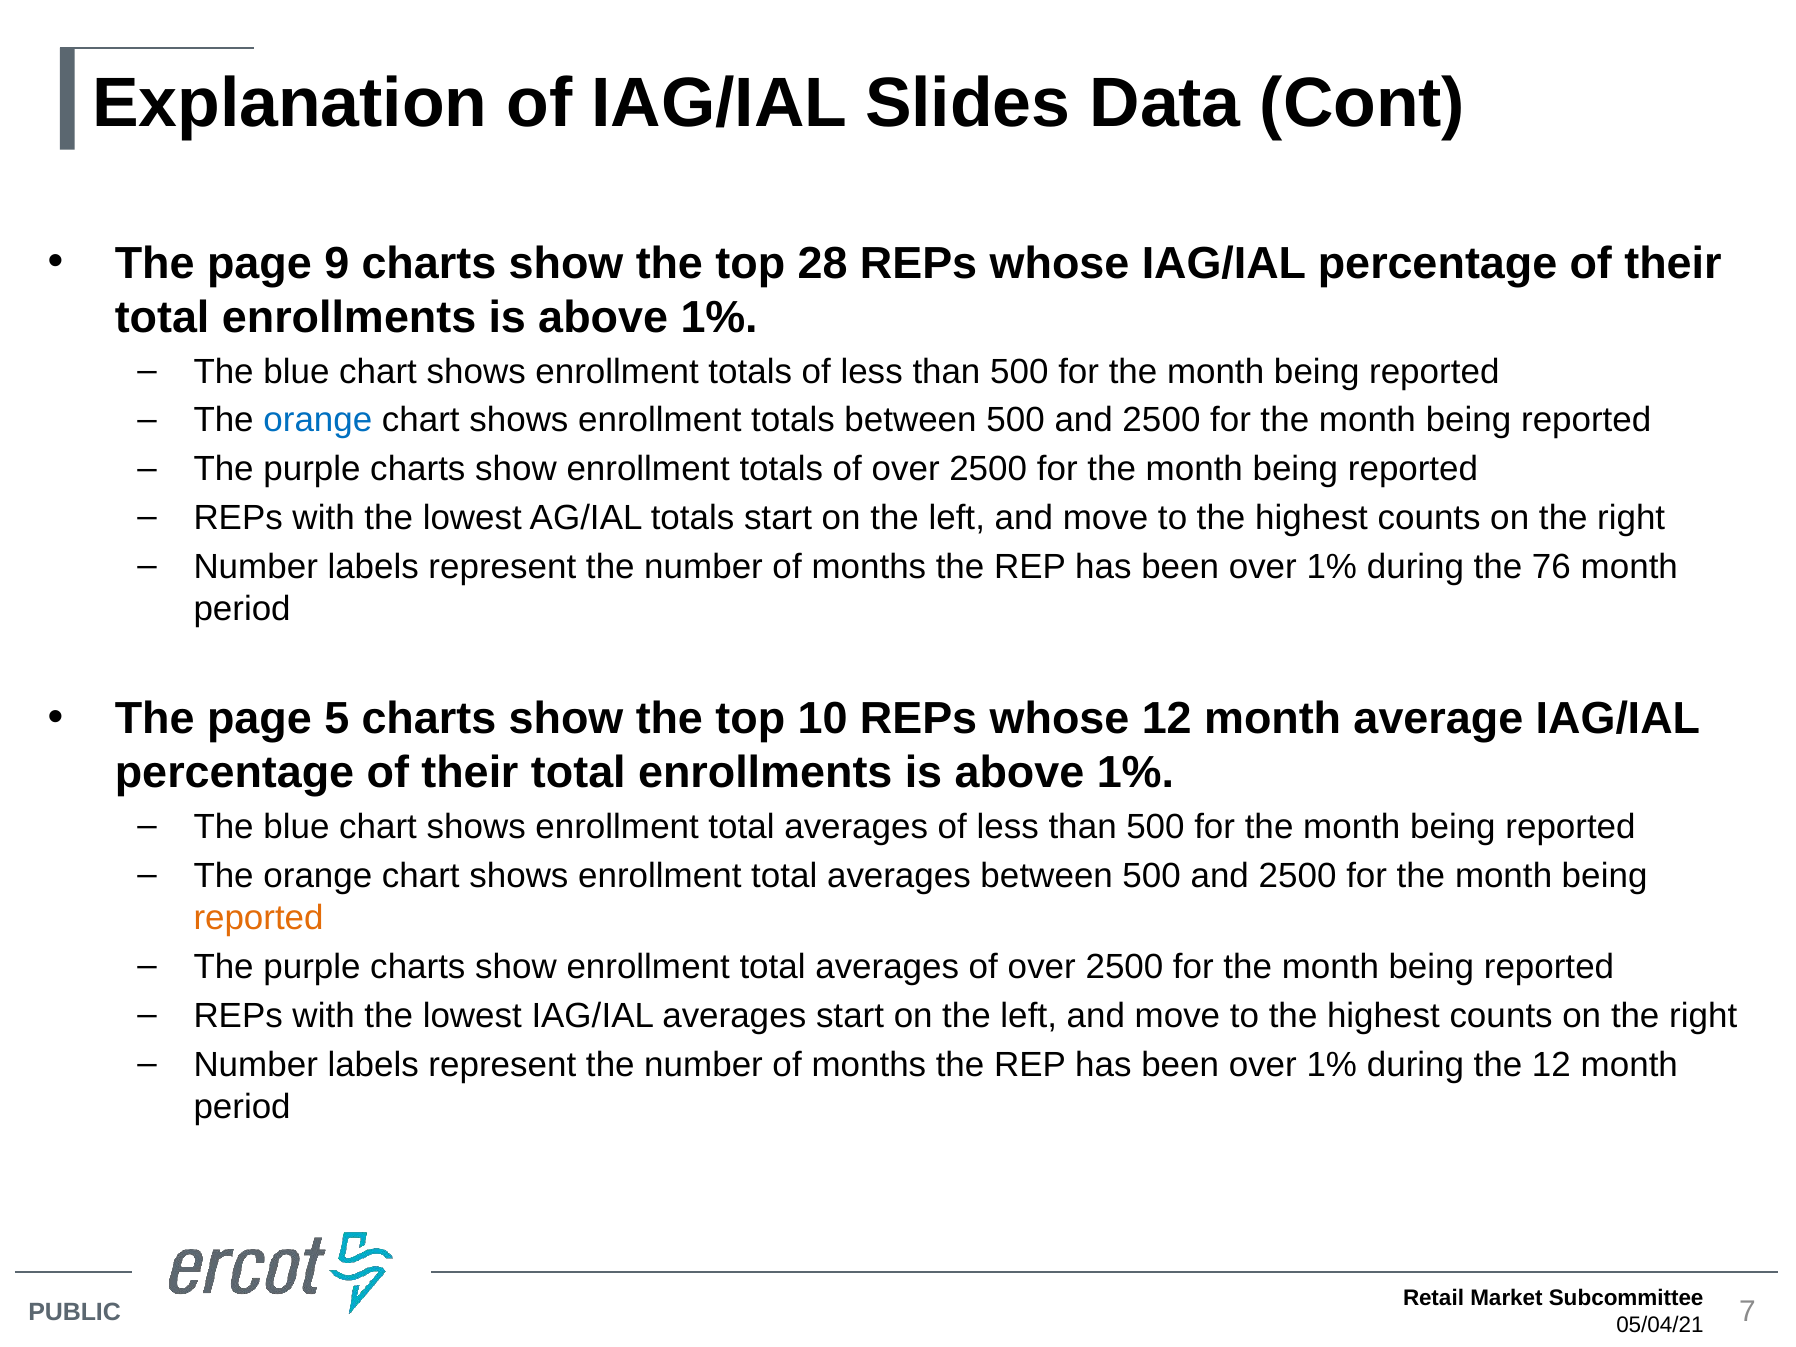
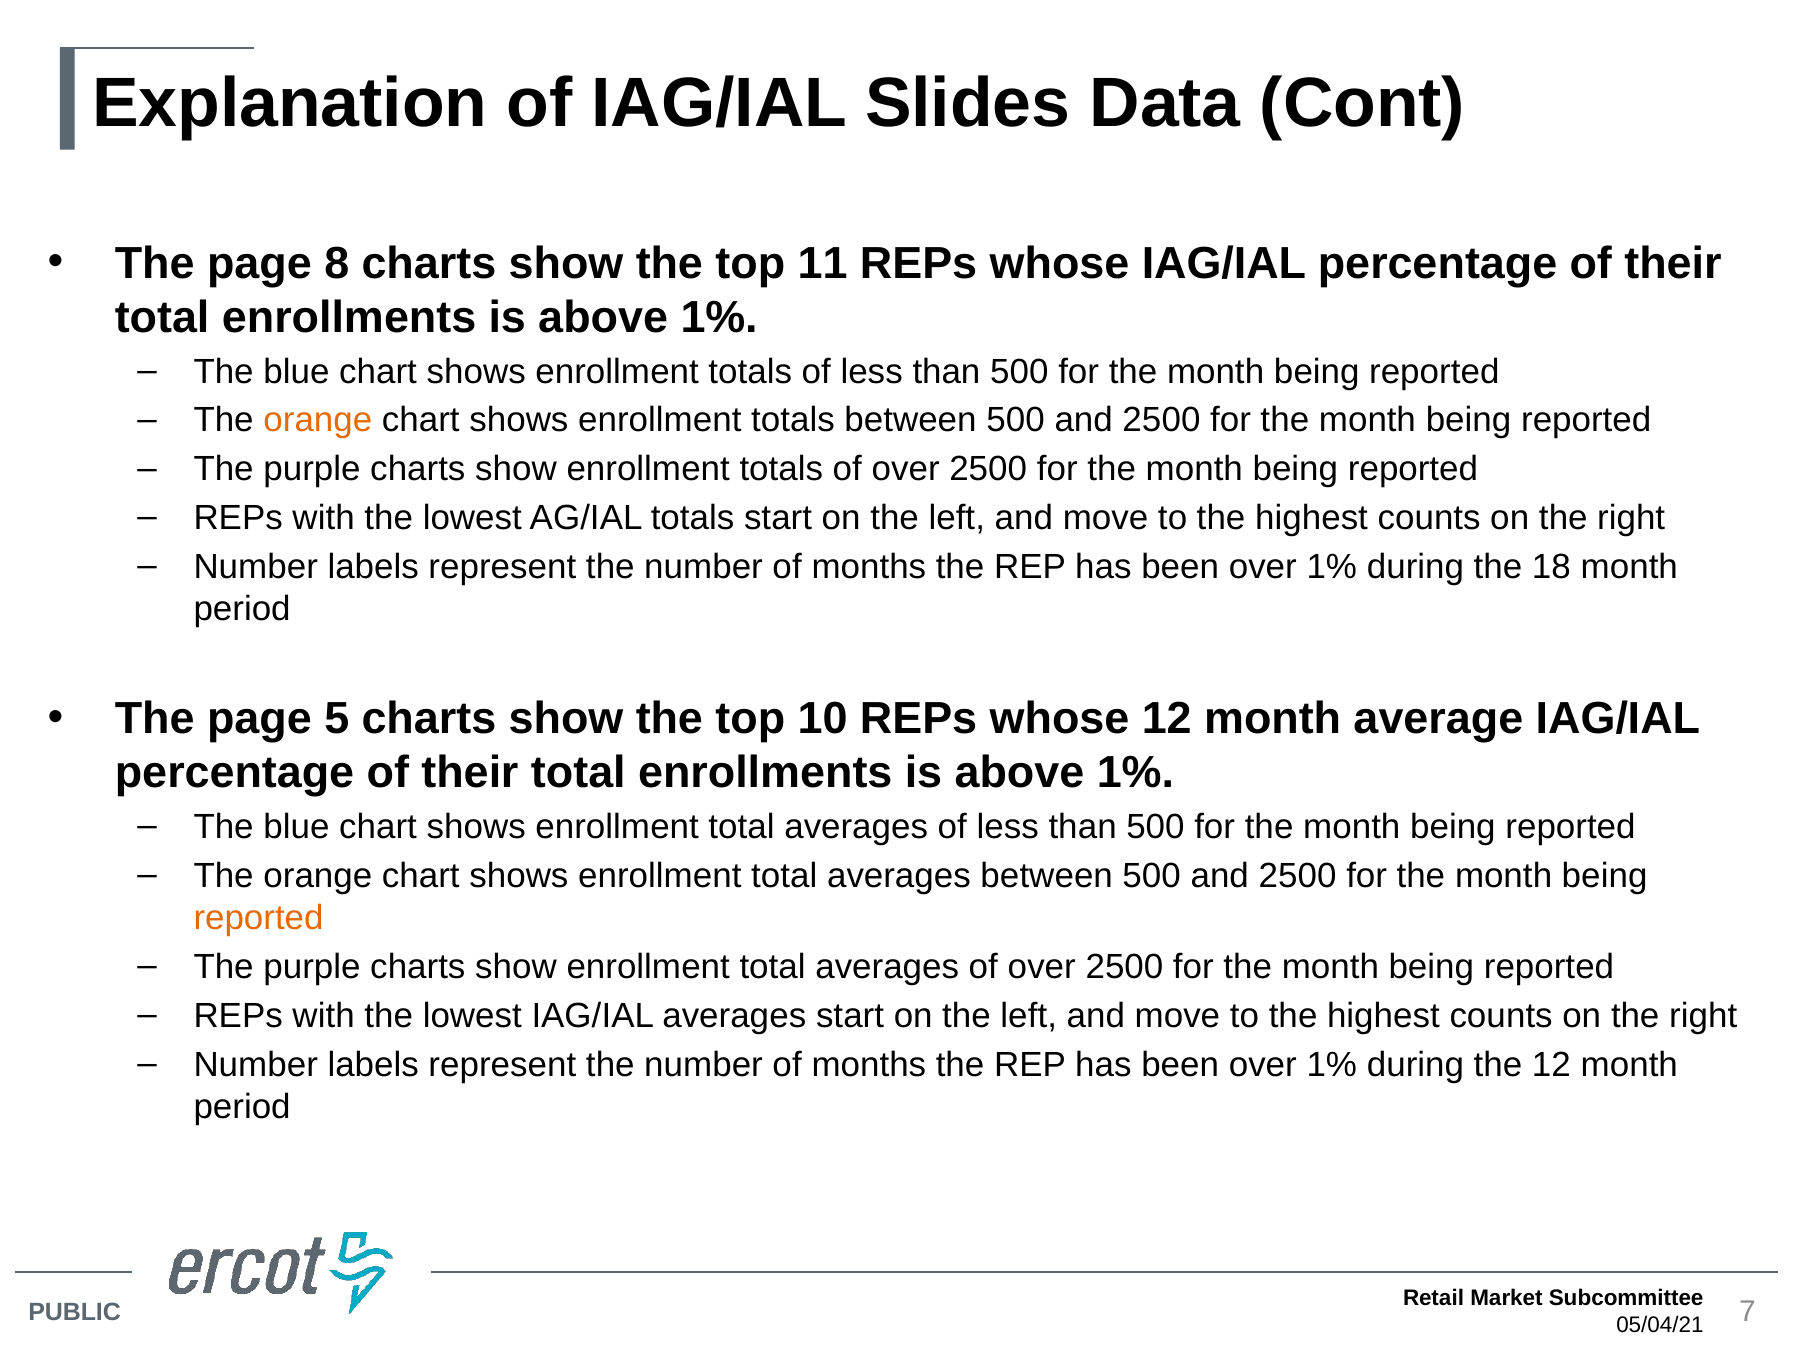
9: 9 -> 8 (337, 263)
28: 28 -> 11 (823, 263)
orange colour: blue -> orange (318, 420)
76: 76 -> 18 (1551, 567)
